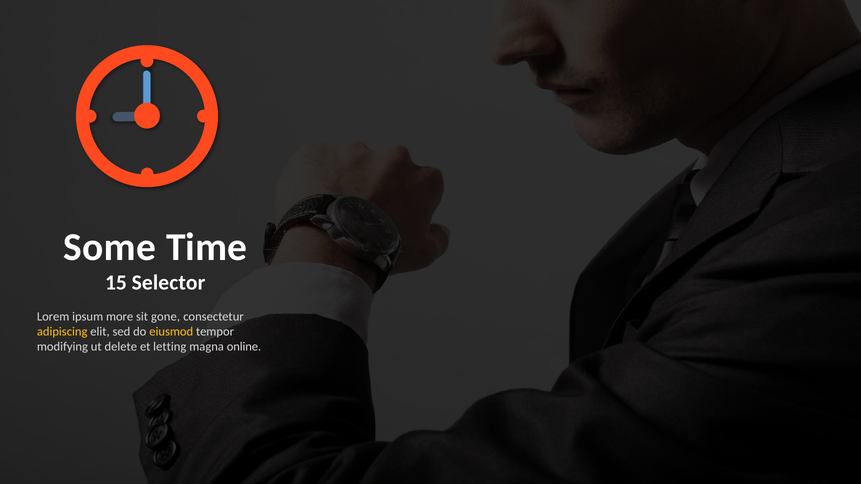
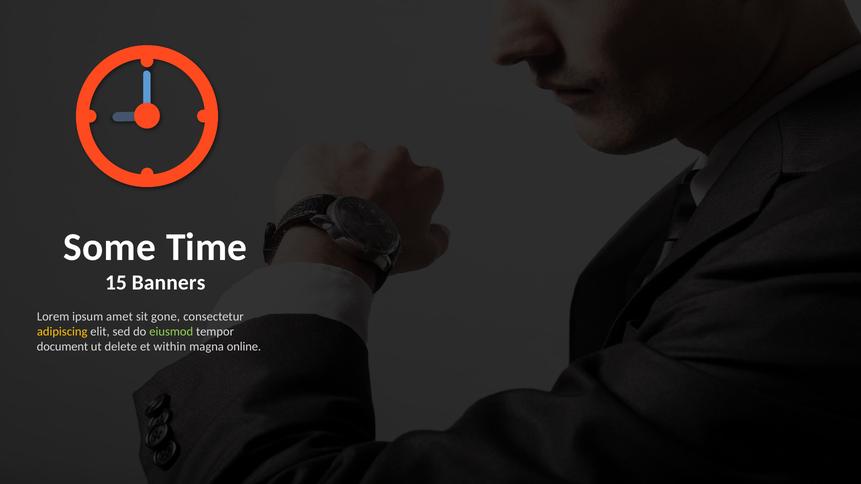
Selector: Selector -> Banners (168, 283)
more: more -> amet (120, 317)
eiusmod colour: yellow -> light green (171, 332)
modifying: modifying -> document (62, 347)
letting: letting -> within (170, 347)
